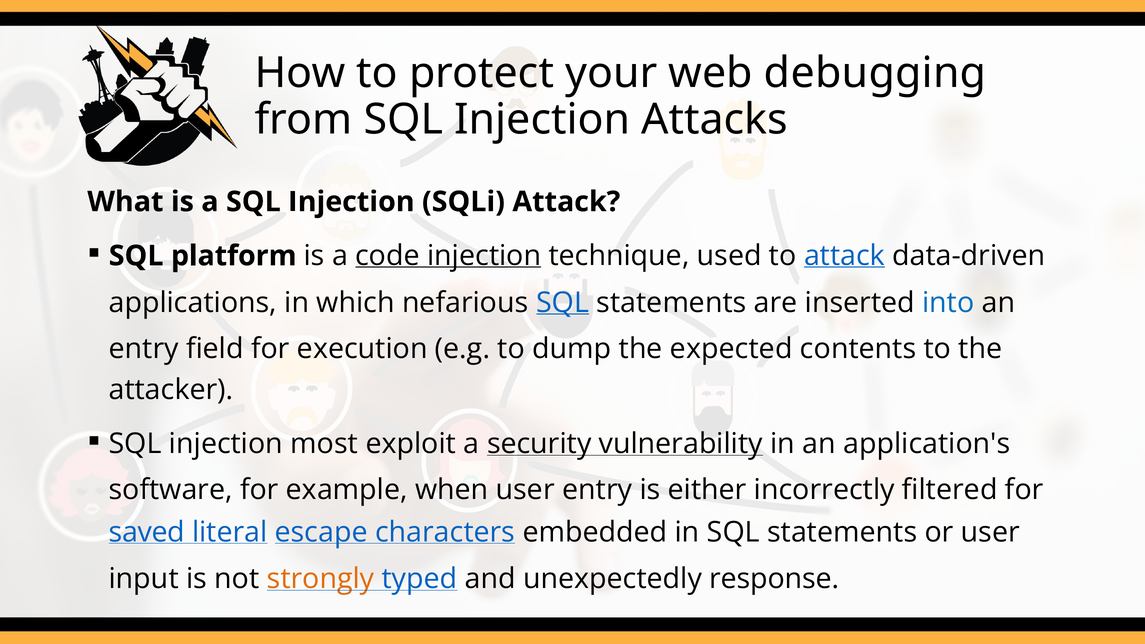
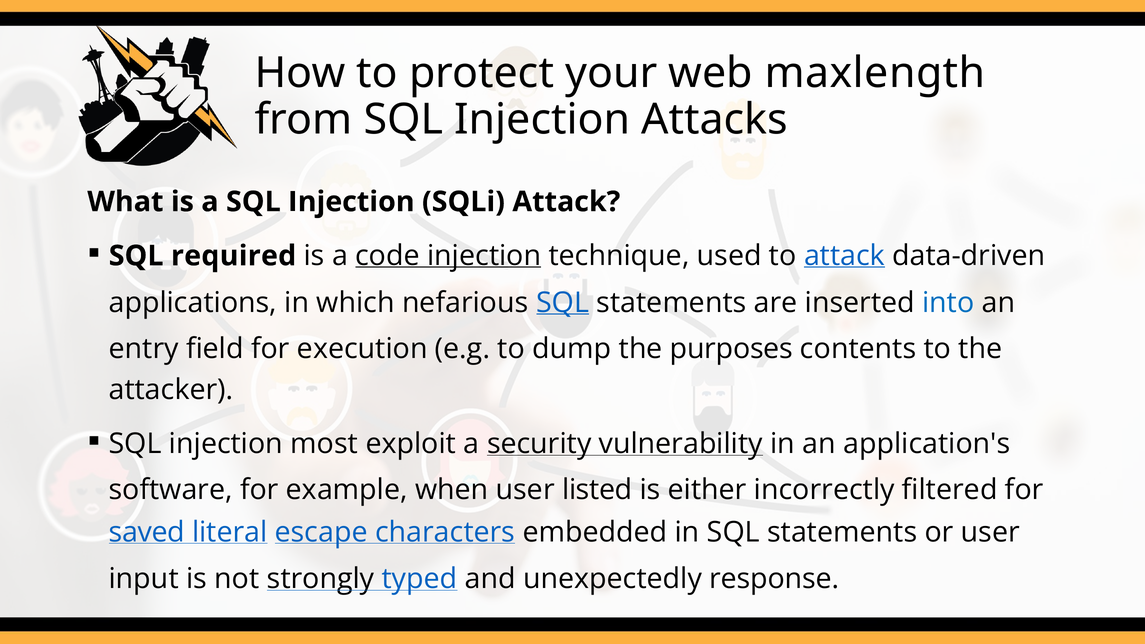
debugging: debugging -> maxlength (875, 73)
platform: platform -> required (234, 256)
expected: expected -> purposes (731, 349)
user entry: entry -> listed (597, 490)
strongly colour: orange -> black (321, 579)
